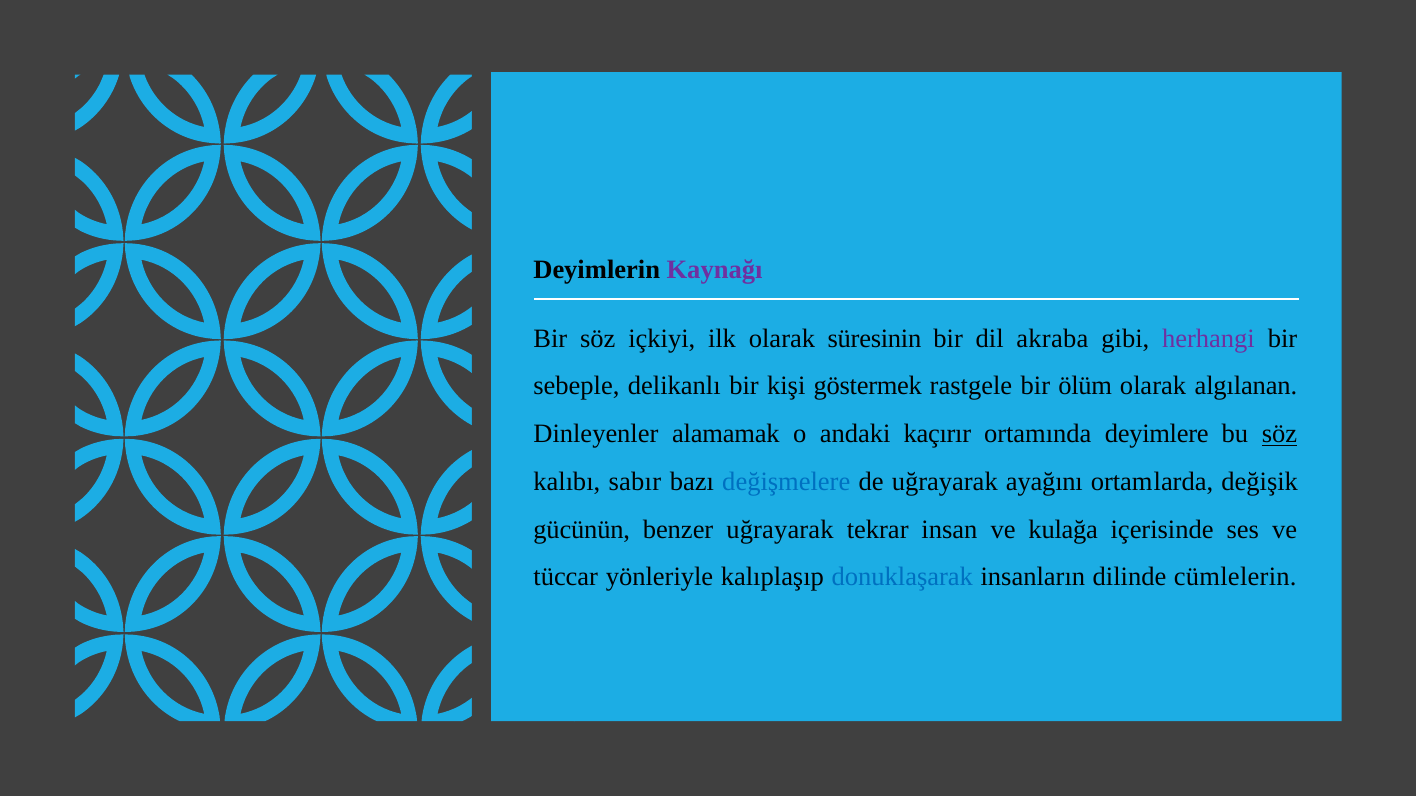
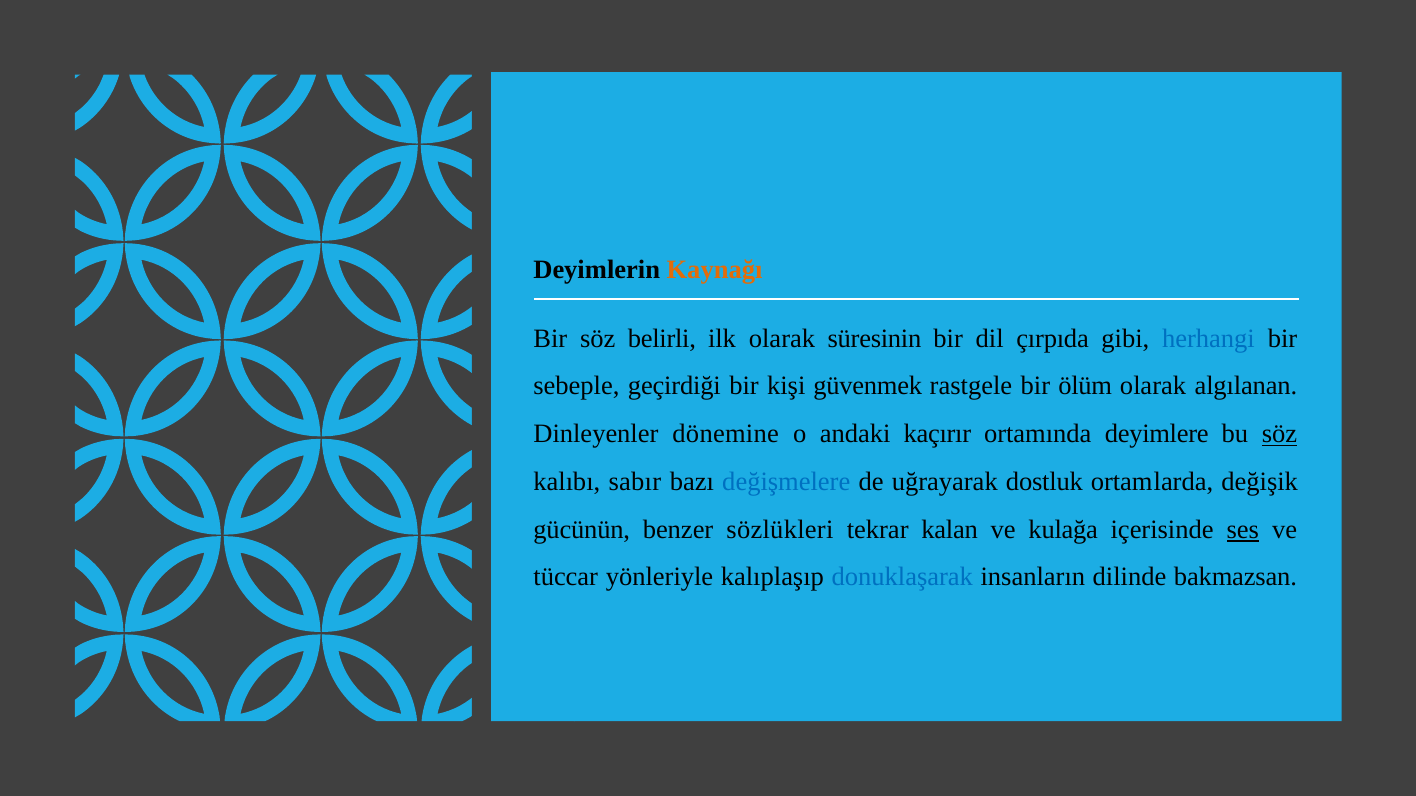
Kaynağı colour: purple -> orange (715, 270)
içkiyi: içkiyi -> belirli (662, 339)
akraba: akraba -> çırpıda (1053, 339)
herhangi colour: purple -> blue (1208, 339)
delikanlı: delikanlı -> geçirdiği (674, 386)
göstermek: göstermek -> güvenmek (868, 386)
alamamak: alamamak -> dönemine (726, 434)
ayağını: ayağını -> dostluk (1044, 482)
benzer uğrayarak: uğrayarak -> sözlükleri (780, 530)
insan: insan -> kalan (950, 530)
ses underline: none -> present (1243, 530)
cümlelerin: cümlelerin -> bakmazsan (1235, 578)
